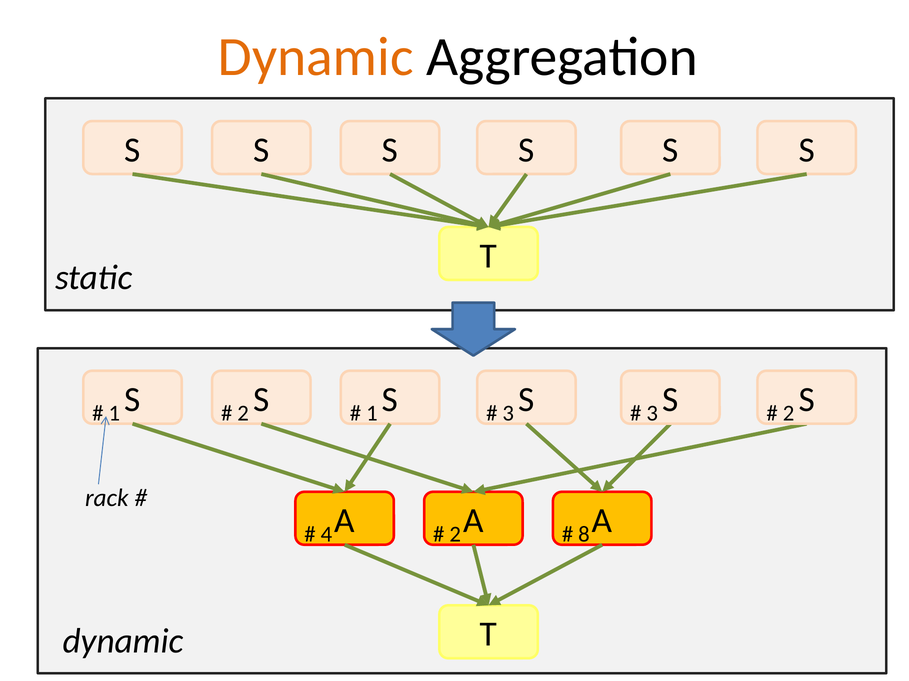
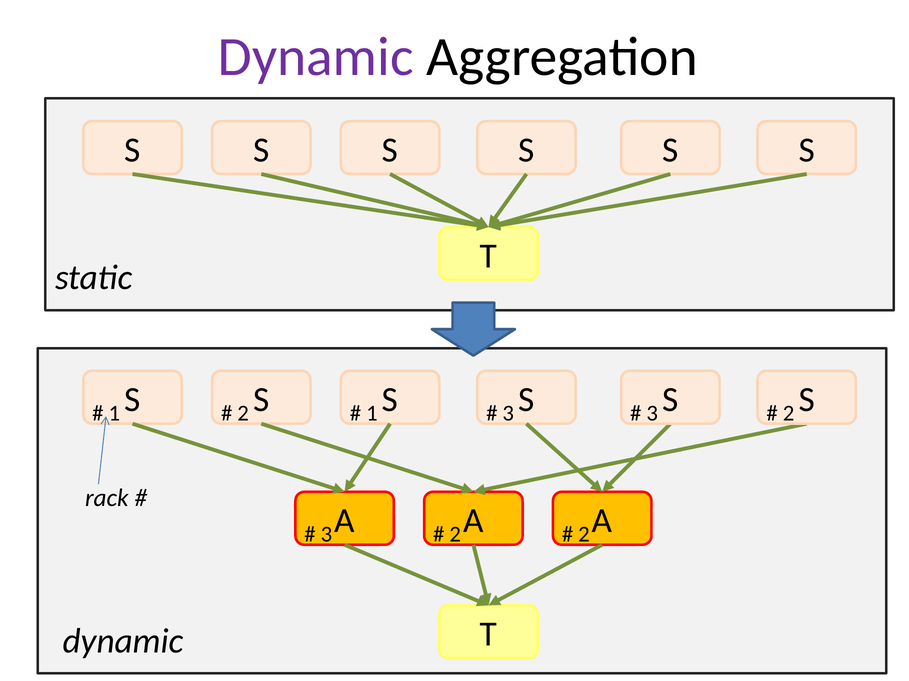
Dynamic colour: orange -> purple (316, 57)
4: 4 -> 3 (326, 535)
8: 8 -> 2 (584, 535)
